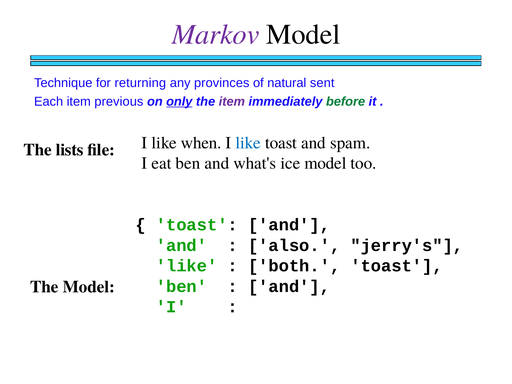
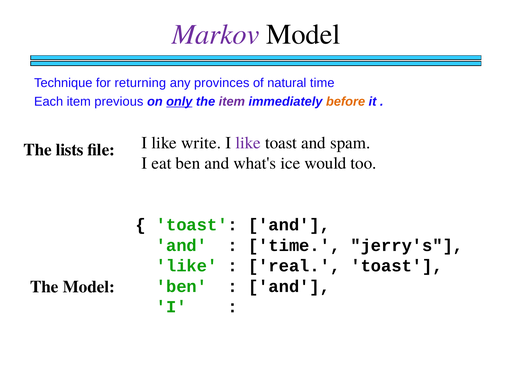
natural sent: sent -> time (322, 83)
before colour: green -> orange (346, 101)
when: when -> write (201, 143)
like colour: blue -> purple (248, 143)
ice model: model -> would (325, 163)
also: also -> time (294, 245)
both: both -> real (294, 266)
